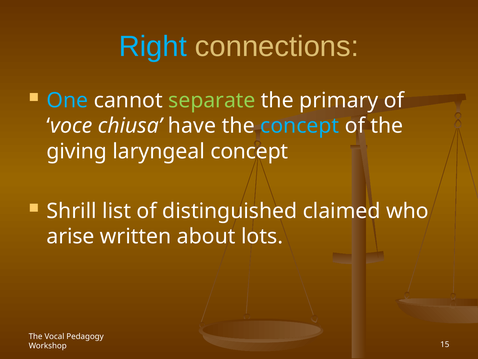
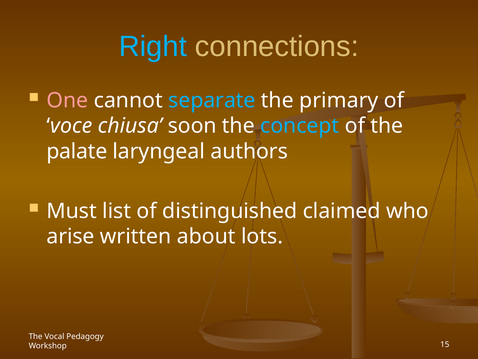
One colour: light blue -> pink (67, 100)
separate colour: light green -> light blue (212, 100)
have: have -> soon (192, 126)
giving: giving -> palate (77, 151)
laryngeal concept: concept -> authors (249, 151)
Shrill: Shrill -> Must (72, 211)
